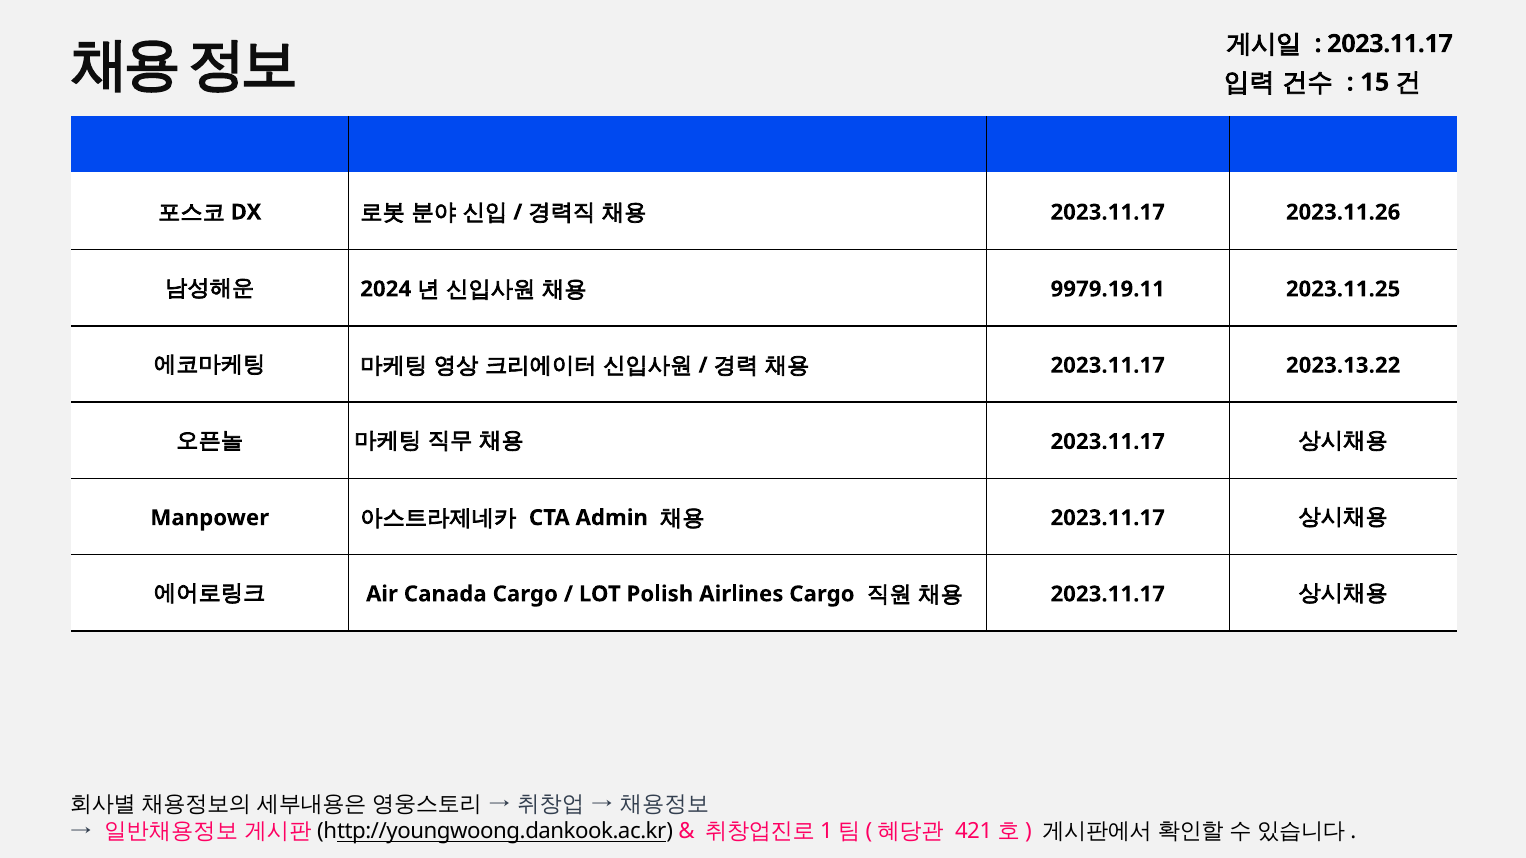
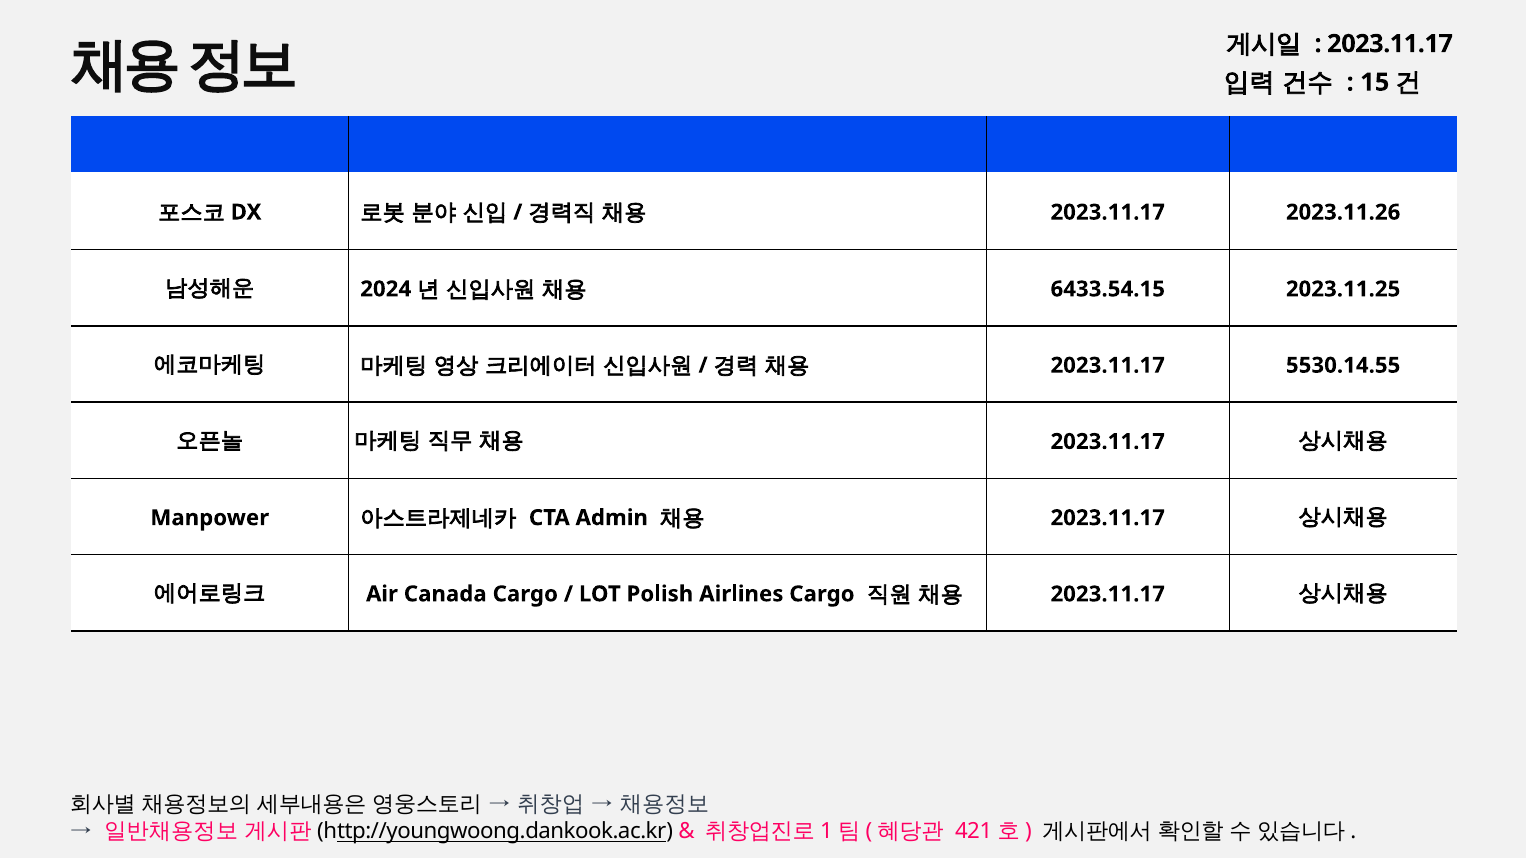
9979.19.11: 9979.19.11 -> 6433.54.15 (1108, 289)
2023.13.22: 2023.13.22 -> 5530.14.55 (1343, 366)
